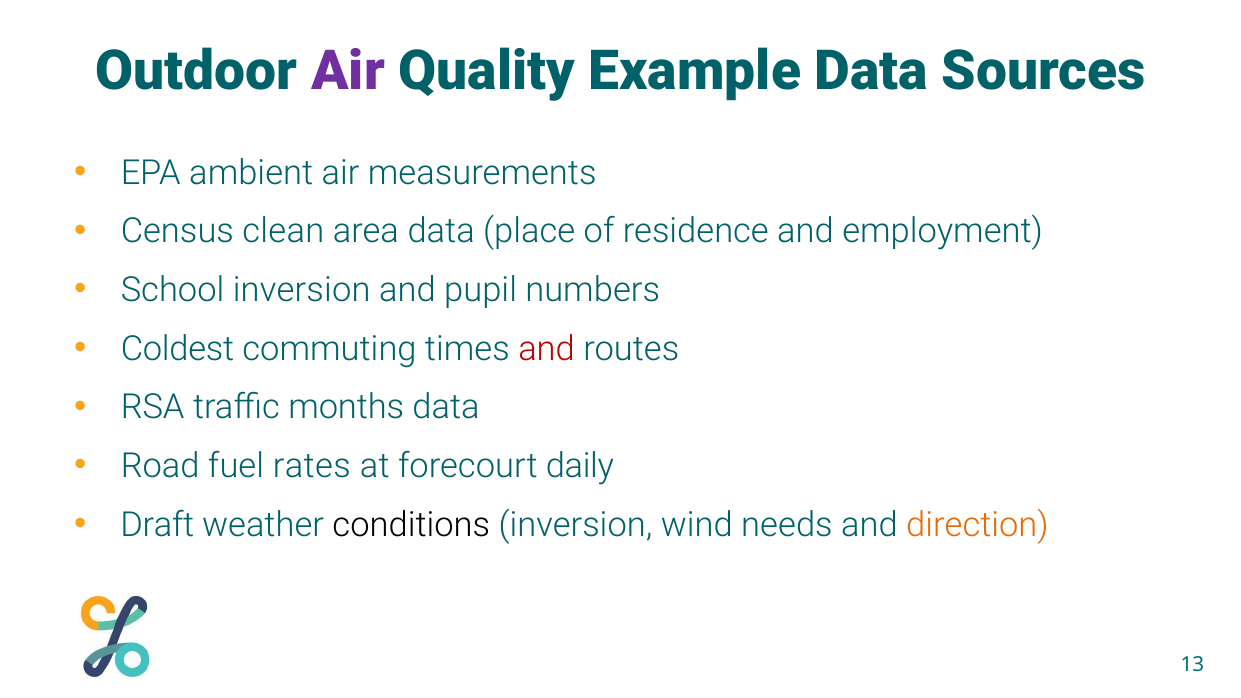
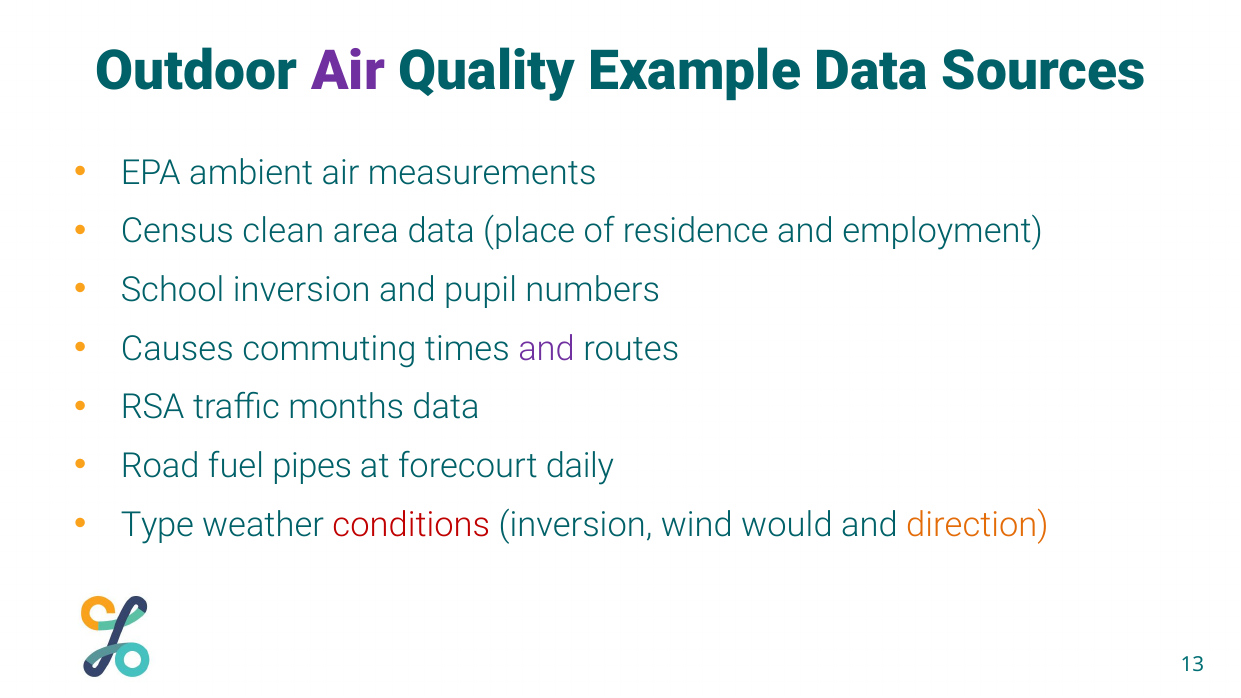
Coldest: Coldest -> Causes (177, 349)
and colour: red -> purple (547, 349)
rates: rates -> pipes (312, 466)
Draft: Draft -> Type (157, 525)
conditions colour: black -> red (411, 525)
needs: needs -> would (787, 525)
